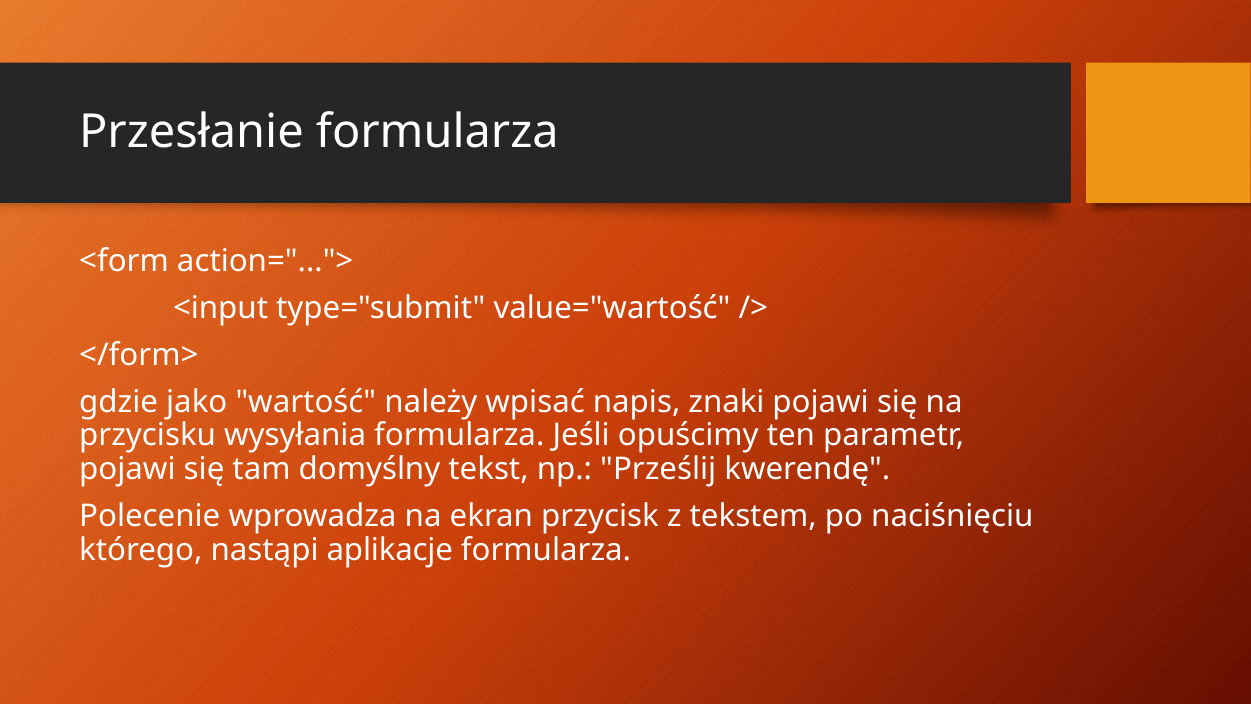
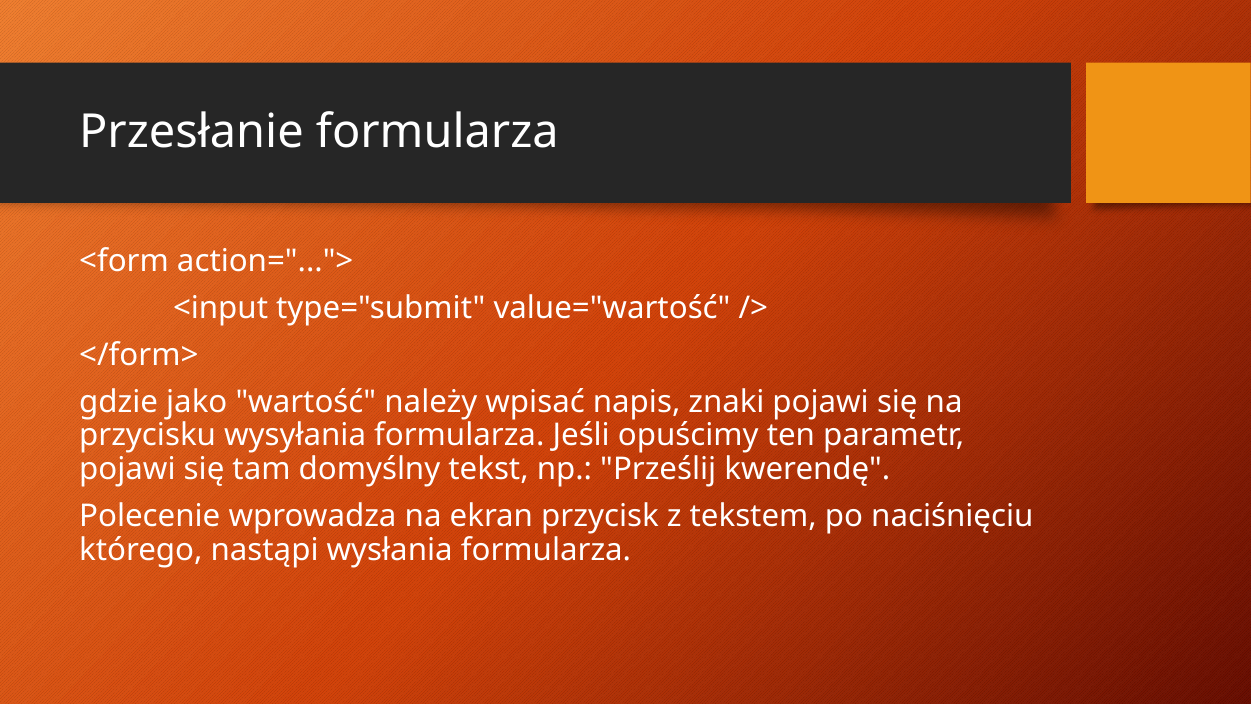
aplikacje: aplikacje -> wysłania (390, 550)
